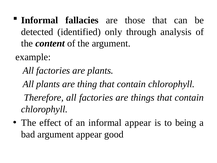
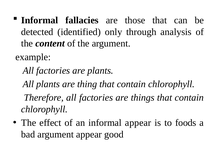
being: being -> foods (186, 123)
